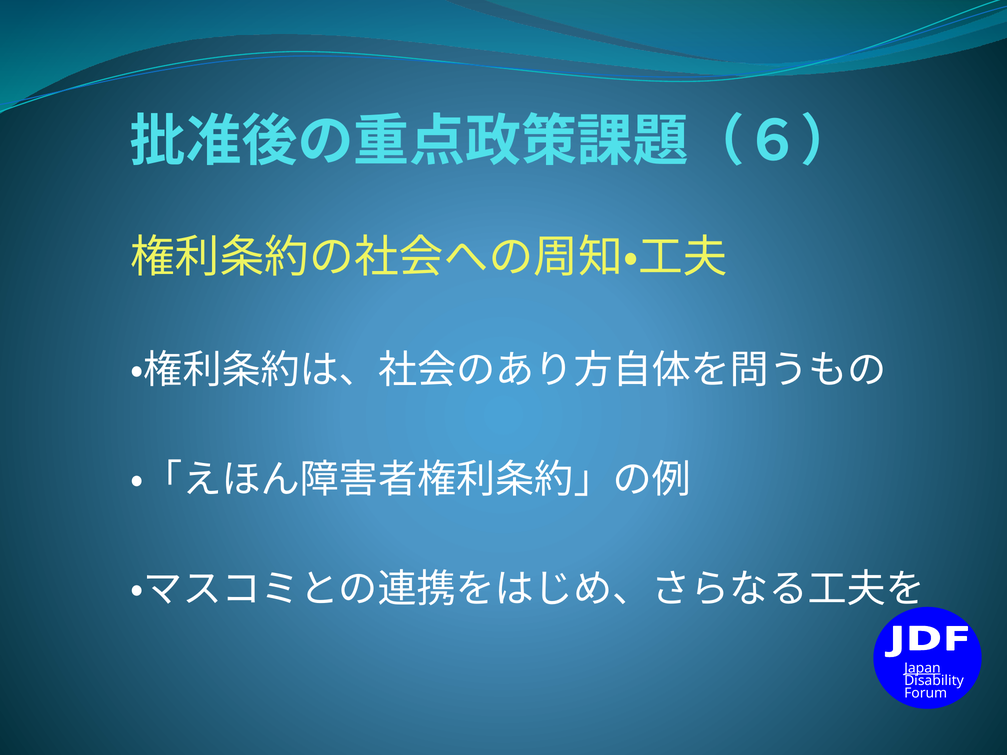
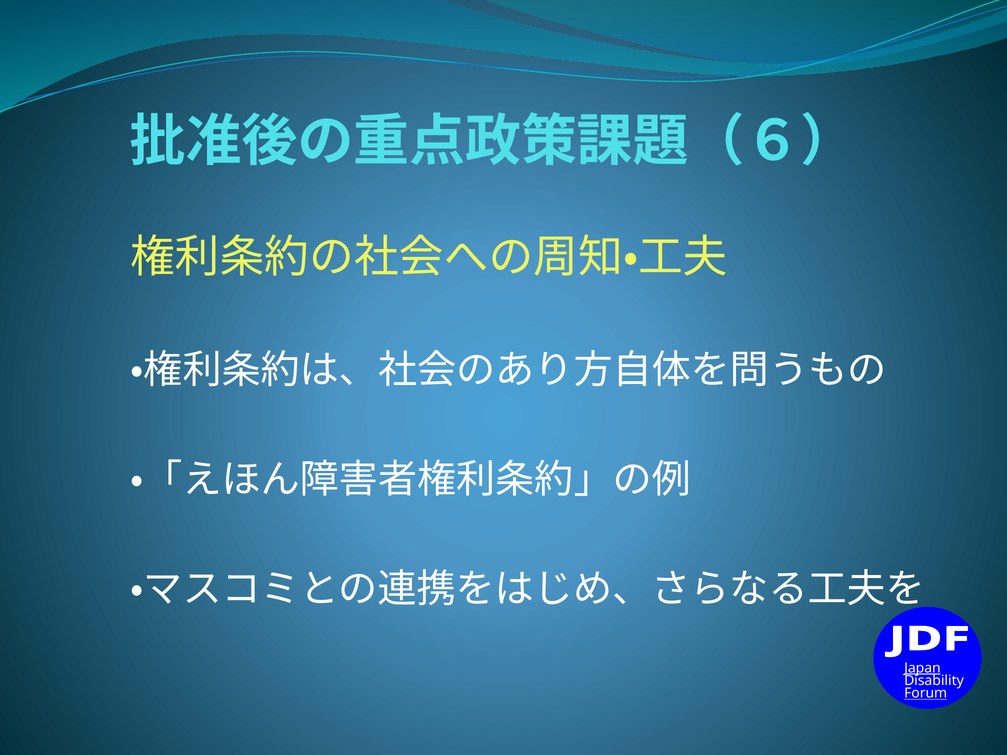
Forum underline: none -> present (926, 694)
